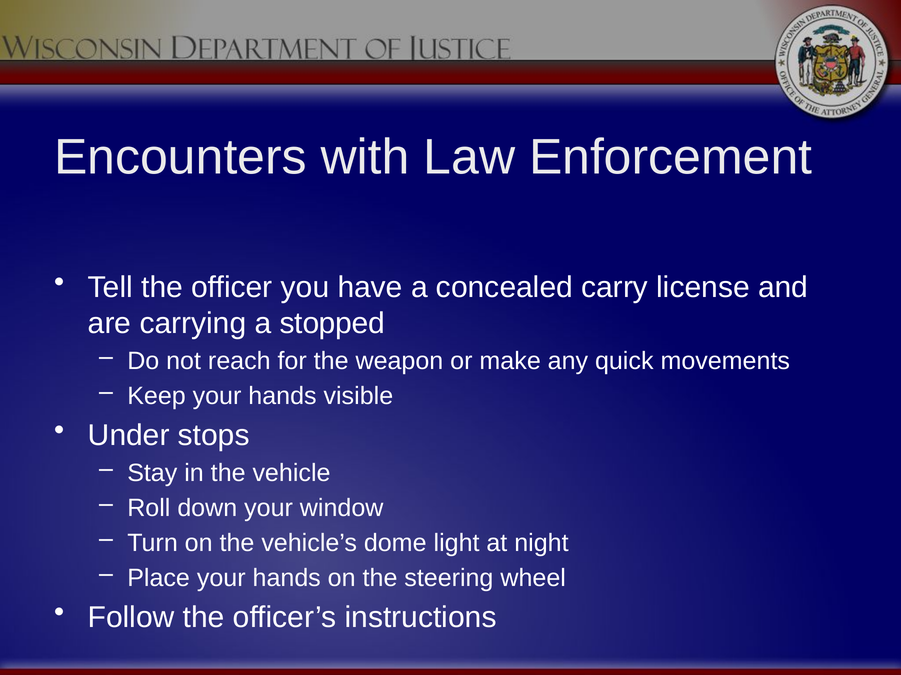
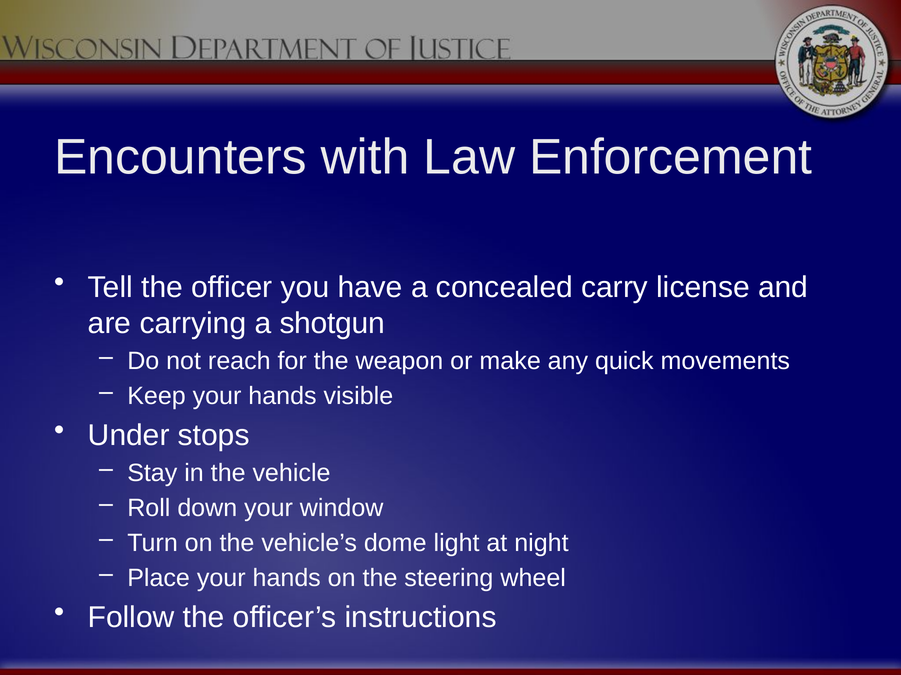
stopped: stopped -> shotgun (332, 323)
